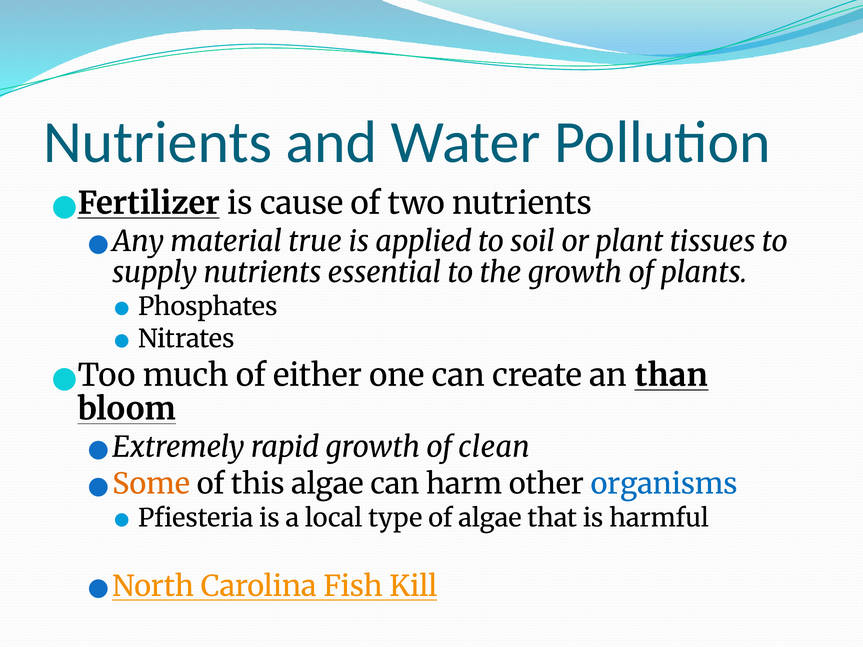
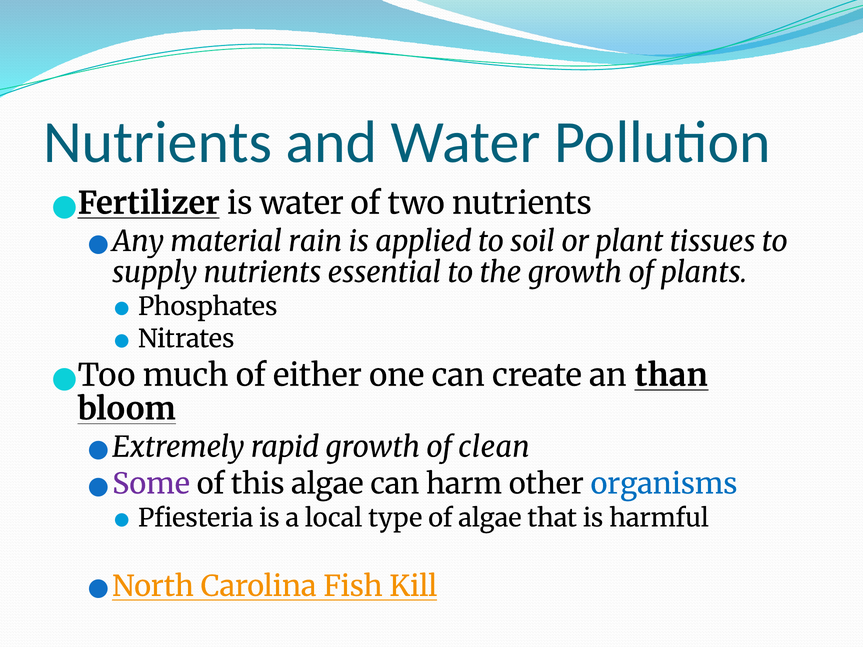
is cause: cause -> water (302, 204)
true: true -> rain (315, 242)
Some colour: orange -> purple (151, 484)
